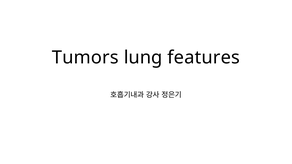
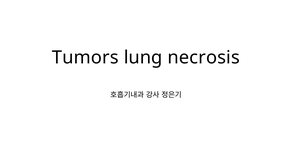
features: features -> necrosis (204, 58)
